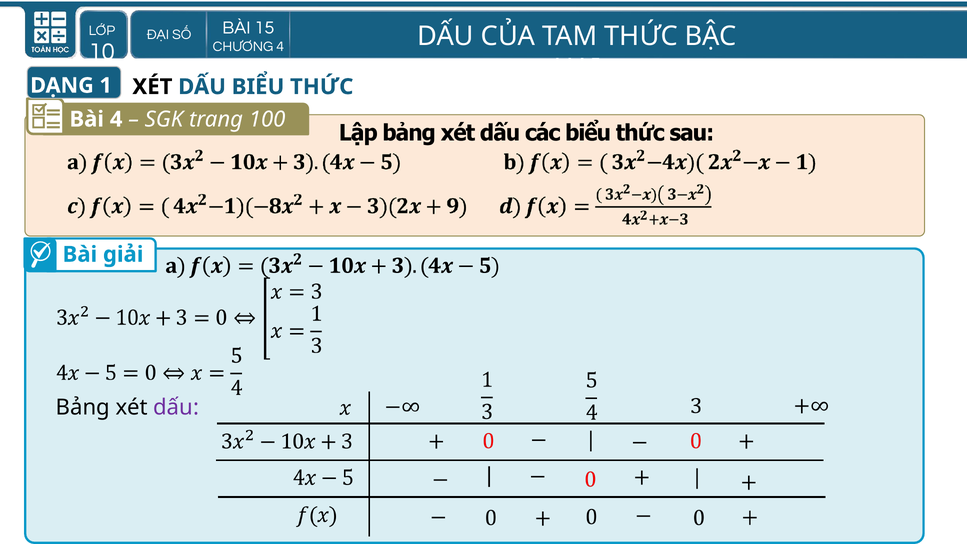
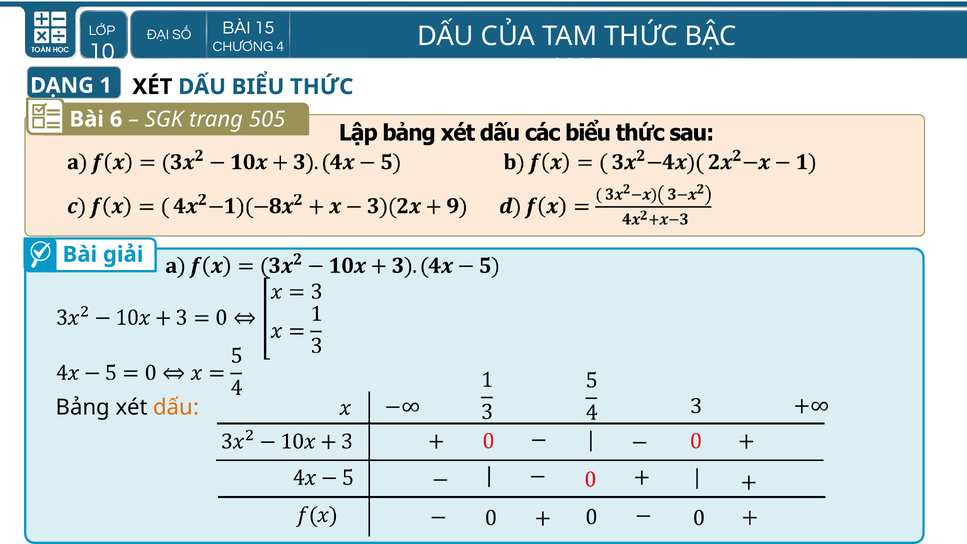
Bài 4: 4 -> 6 (116, 119)
100: 100 -> 505 (267, 119)
dấu colour: purple -> orange (176, 407)
